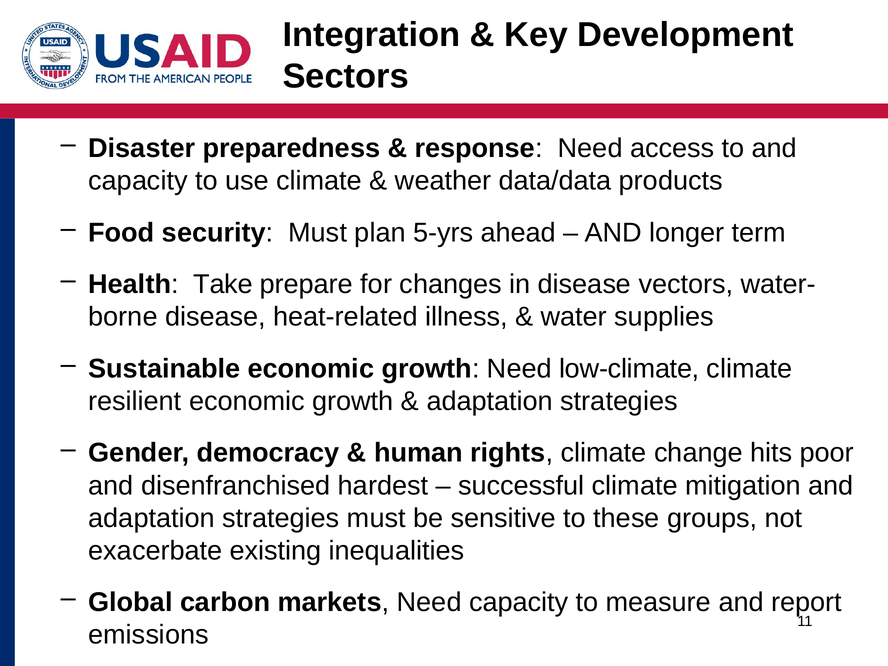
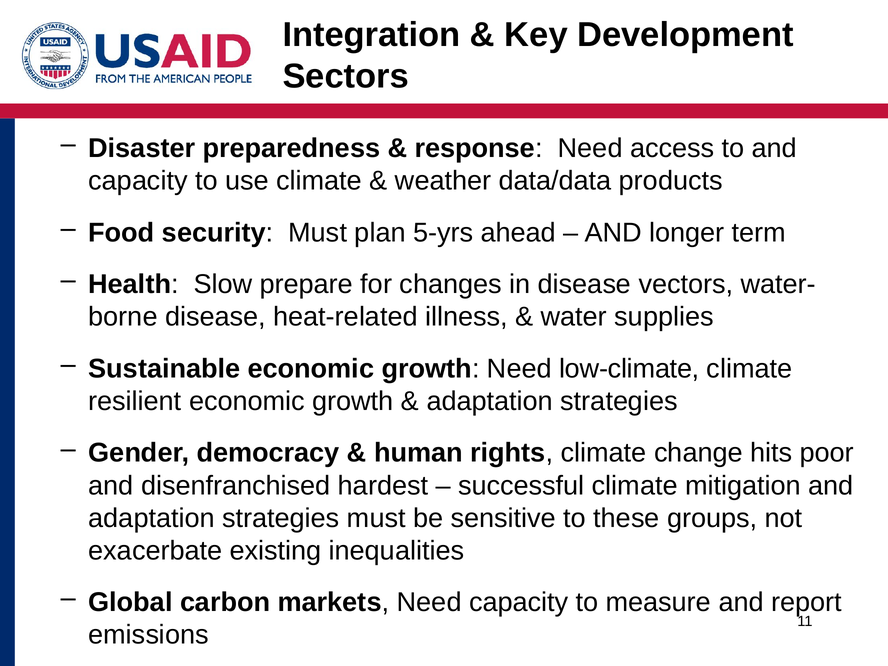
Take: Take -> Slow (223, 284)
